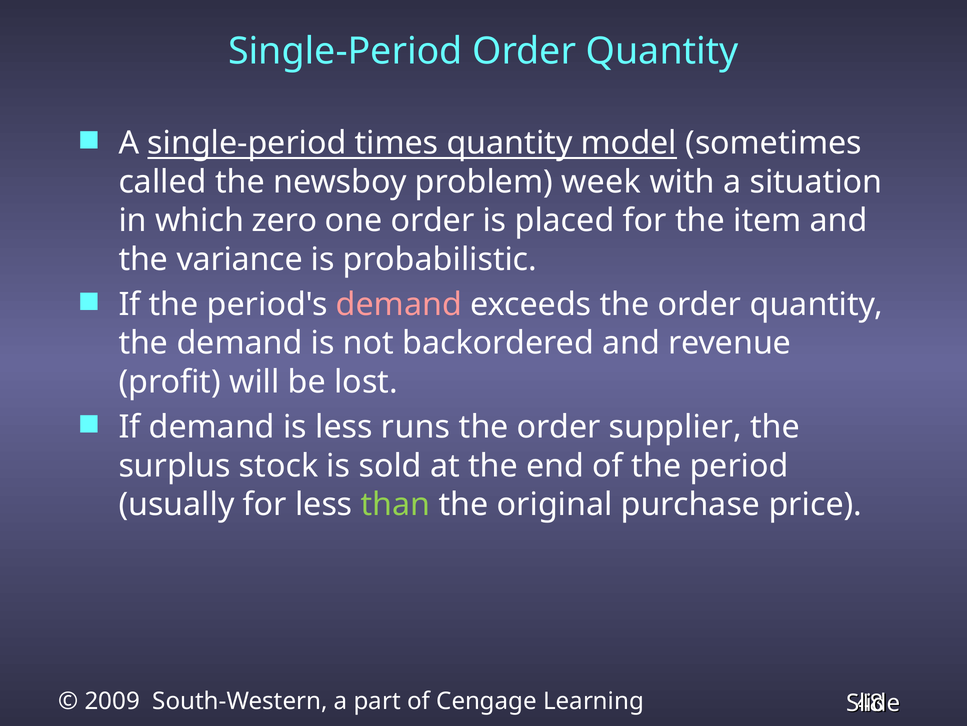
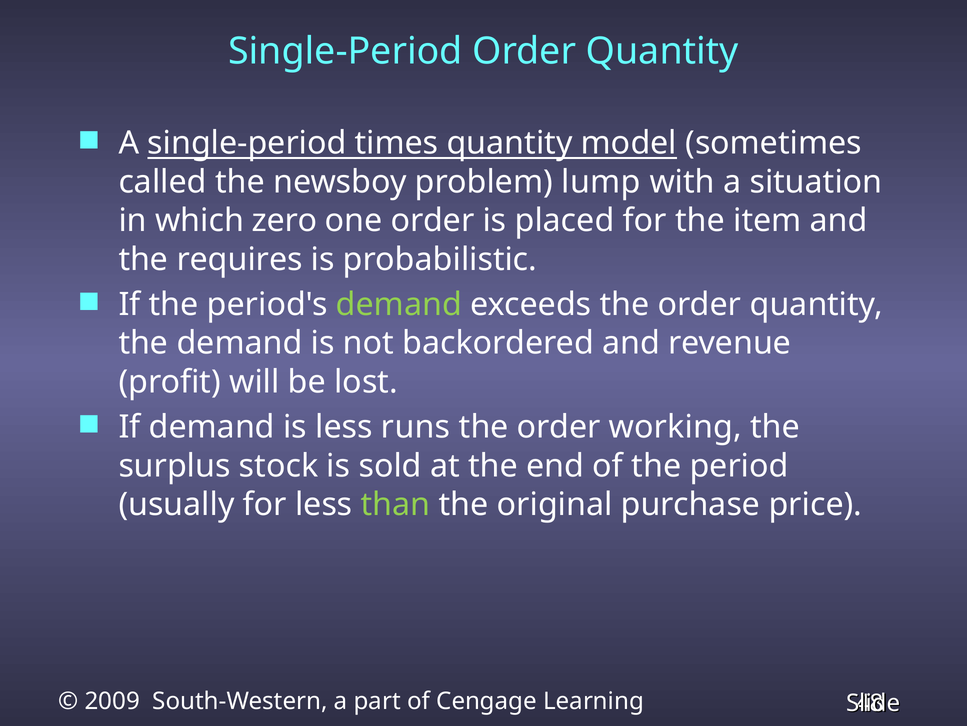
week: week -> lump (601, 182)
variance: variance -> requires (240, 259)
demand colour: pink -> light green (399, 304)
supplier: supplier -> working (675, 427)
